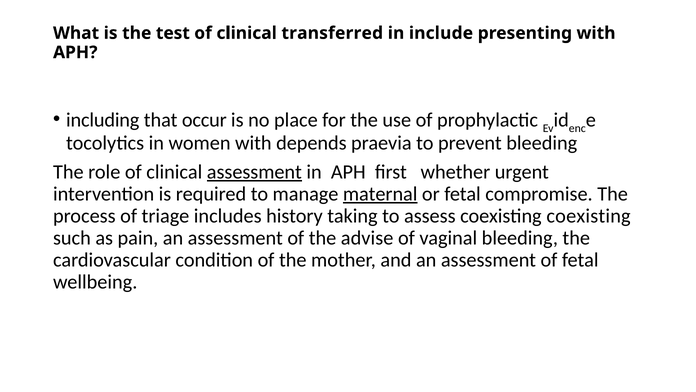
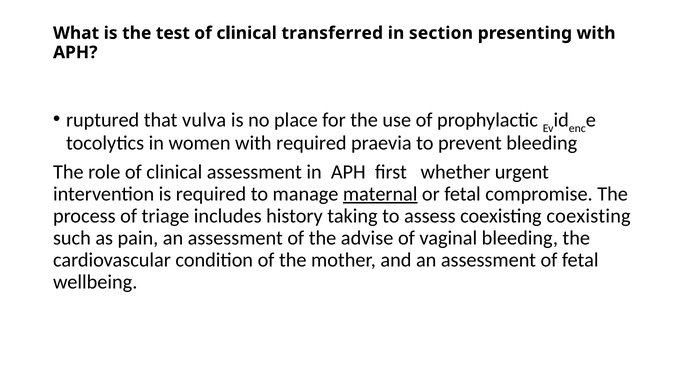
include: include -> section (441, 33)
including: including -> ruptured (103, 120)
occur: occur -> vulva (204, 120)
with depends: depends -> required (311, 143)
assessment underline: present -> none (254, 172)
